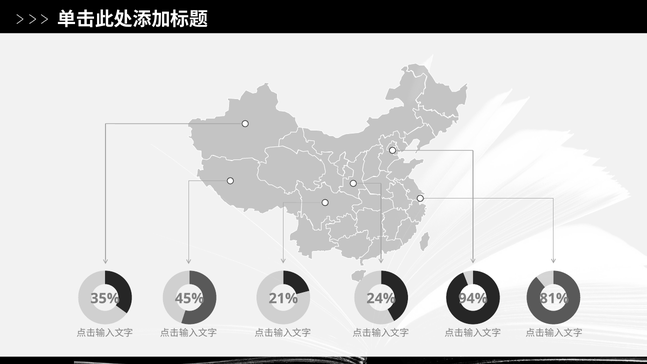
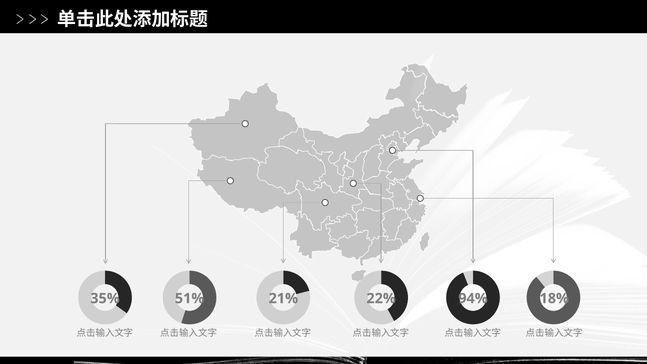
45%: 45% -> 51% (190, 298)
24%: 24% -> 22% (381, 298)
81%: 81% -> 18% (554, 298)
